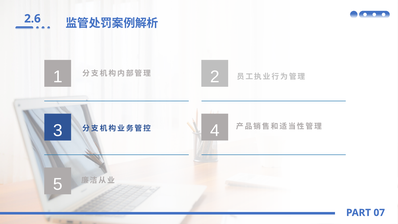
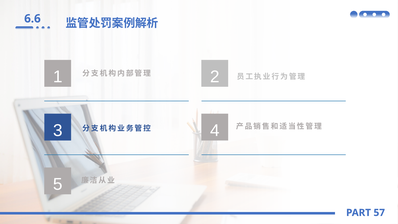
2.6: 2.6 -> 6.6 (32, 19)
07: 07 -> 57 (379, 213)
